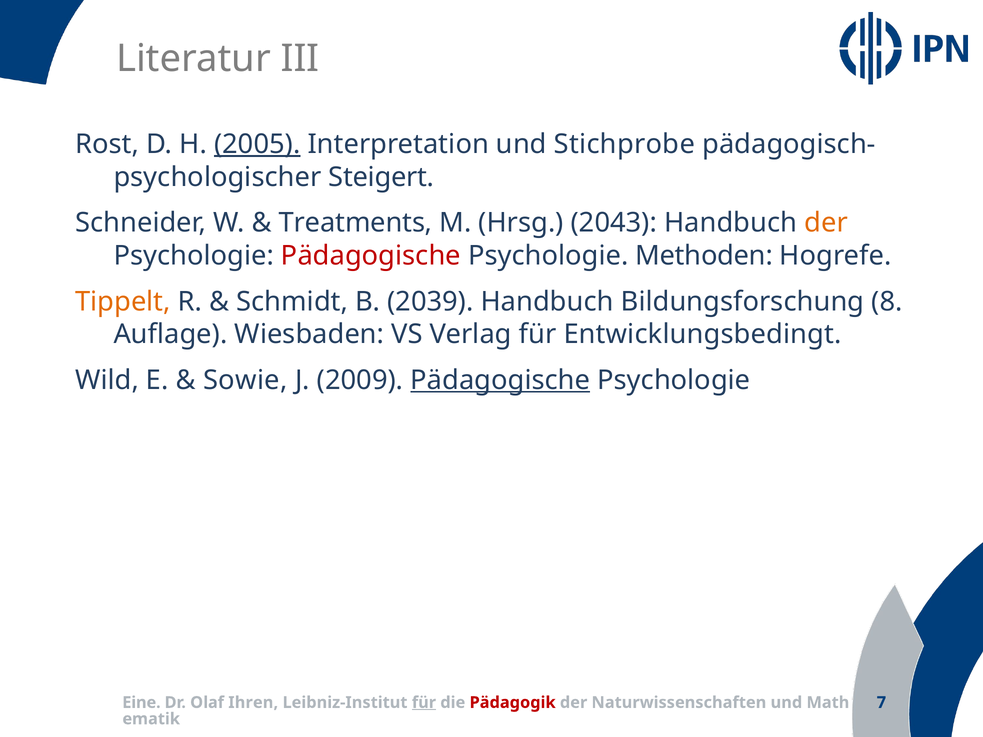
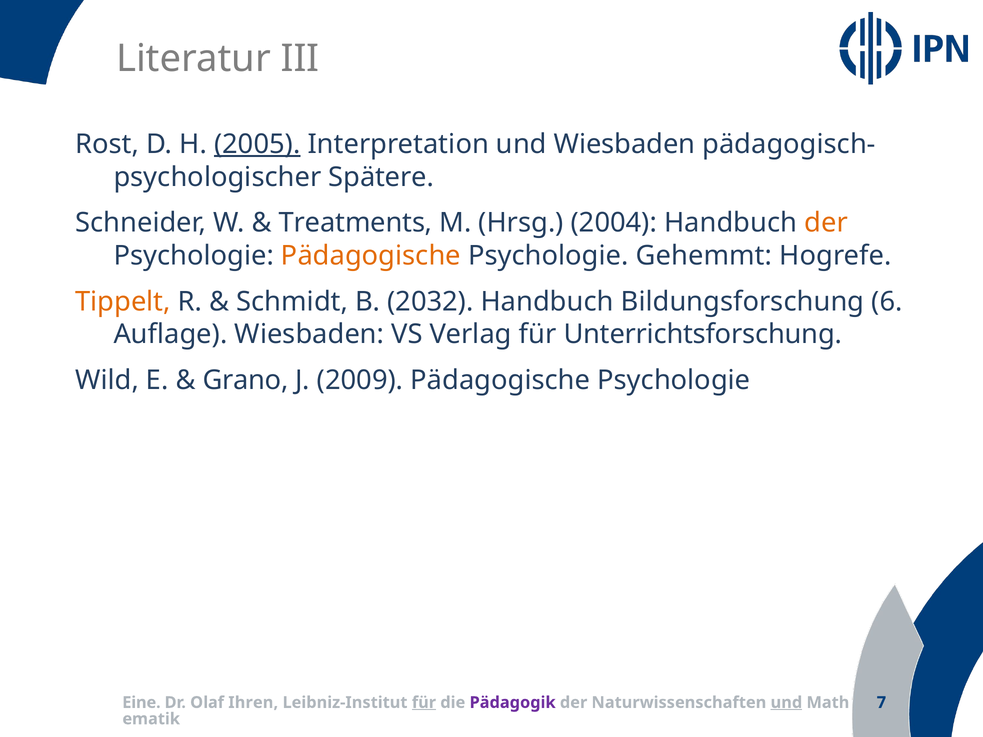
und Stichprobe: Stichprobe -> Wiesbaden (625, 144)
Steigert: Steigert -> Spätere (381, 177)
2043: 2043 -> 2004 (614, 223)
Pädagogische colour: red -> orange (371, 256)
Methoden: Methoden -> Gehemmt (704, 256)
2039: 2039 -> 2032 (430, 302)
8: 8 -> 6 (887, 302)
Entwicklungsbedingt: Entwicklungsbedingt -> Unterrichtsforschung (703, 334)
Sowie: Sowie -> Grano (246, 380)
Pädagogische underline: present -> none (500, 380)
Pädagogik colour: red -> purple (513, 703)
und underline: none -> present (786, 703)
